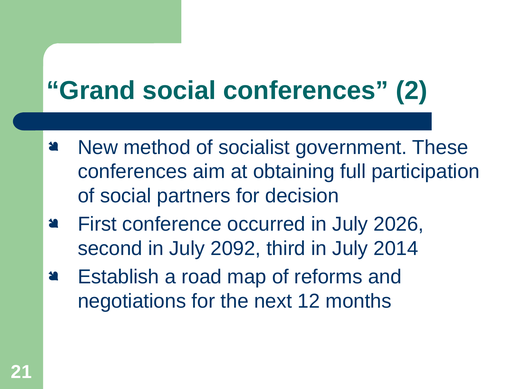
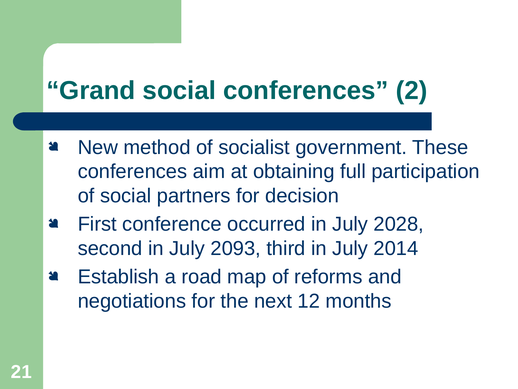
2026: 2026 -> 2028 (399, 224)
2092: 2092 -> 2093 (236, 248)
